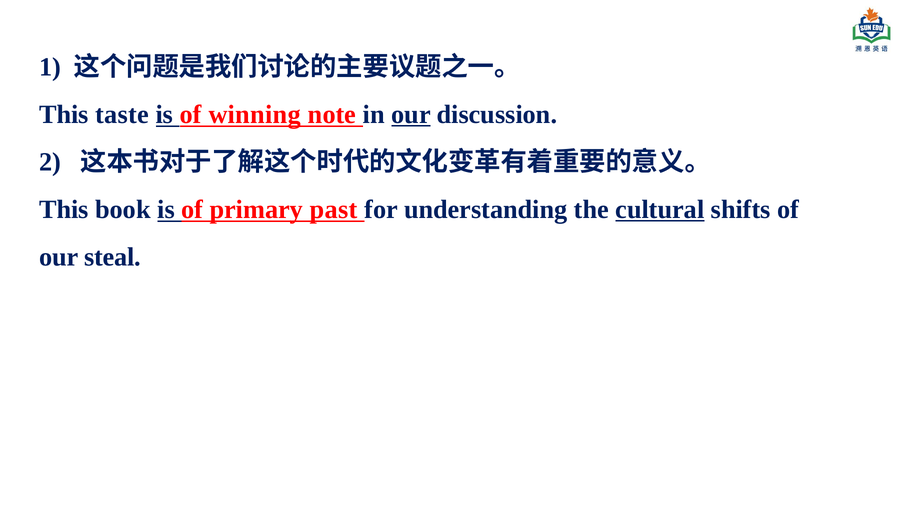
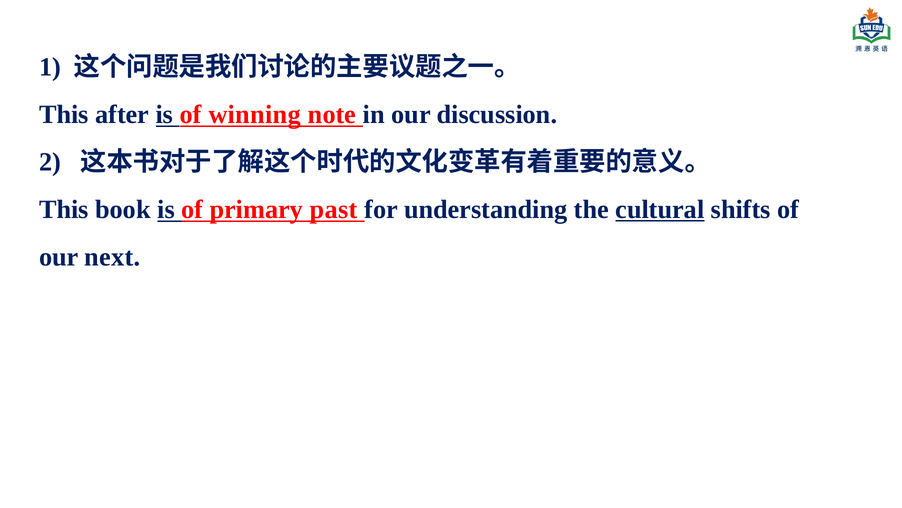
taste: taste -> after (122, 114)
our underline: present -> none (411, 114)
steal: steal -> next (112, 257)
